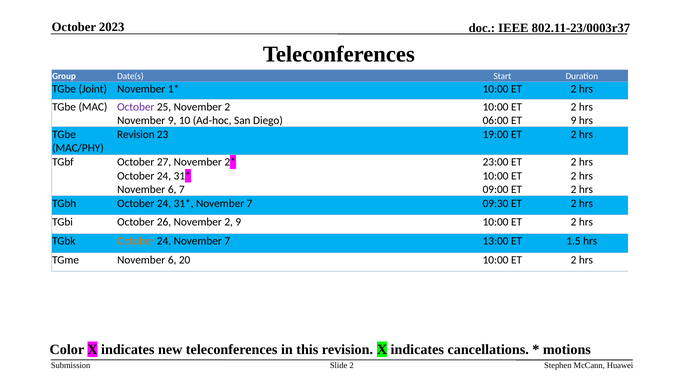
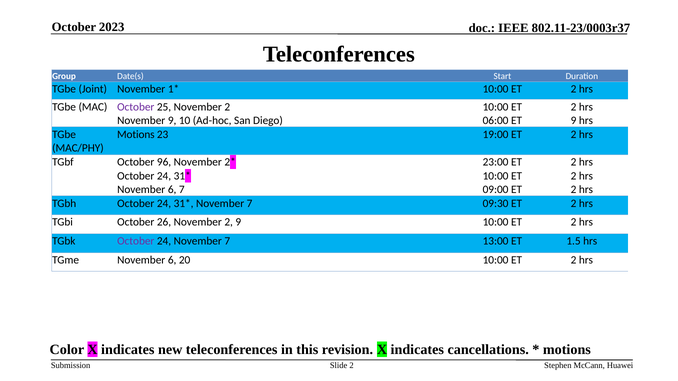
Revision: Revision -> Motions (136, 135)
27: 27 -> 96 (164, 162)
October colour: orange -> purple (136, 241)
